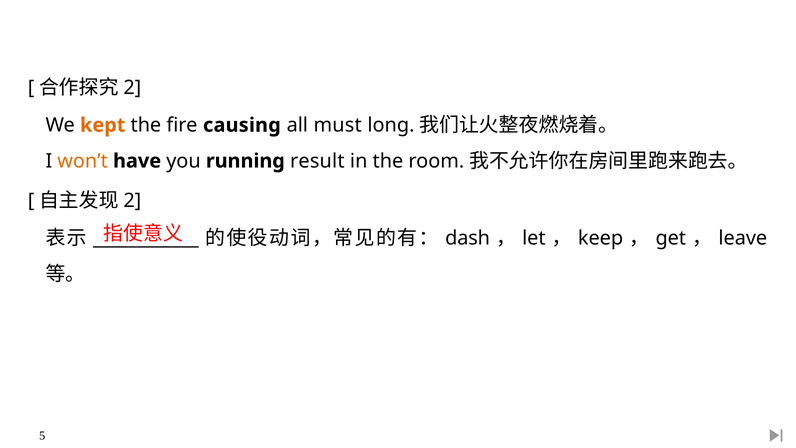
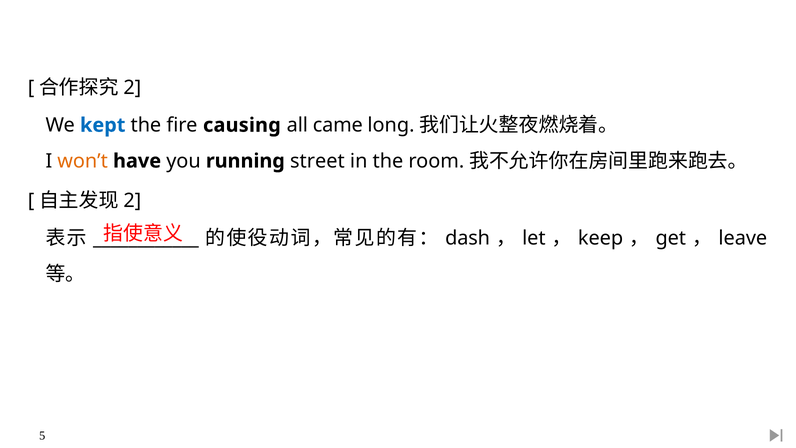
kept colour: orange -> blue (103, 125)
must: must -> came (338, 125)
result: result -> street (317, 161)
